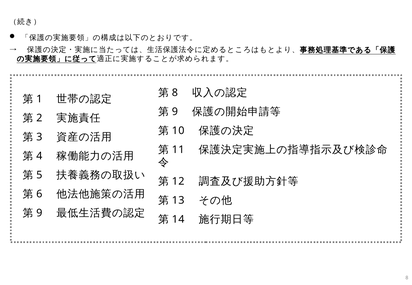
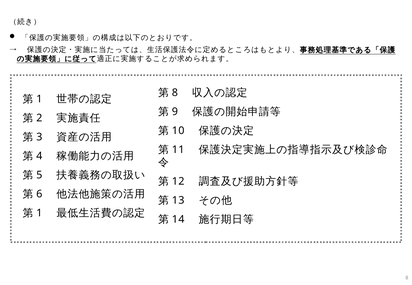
9: 9 -> 1 (39, 213)
